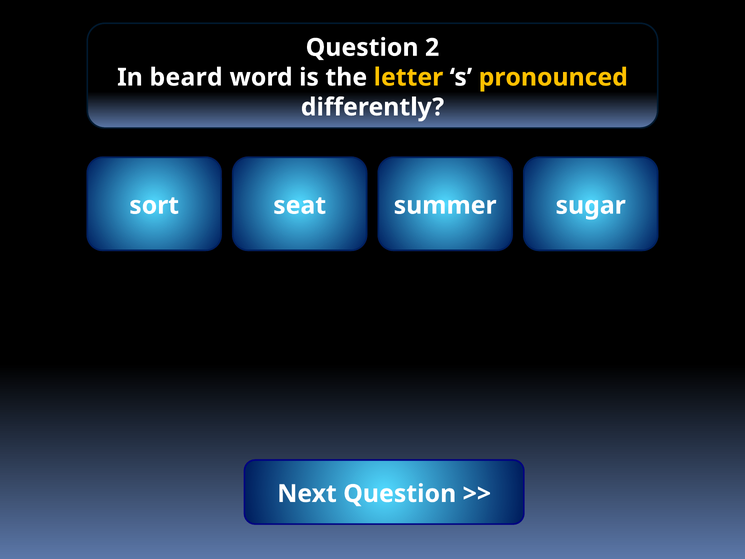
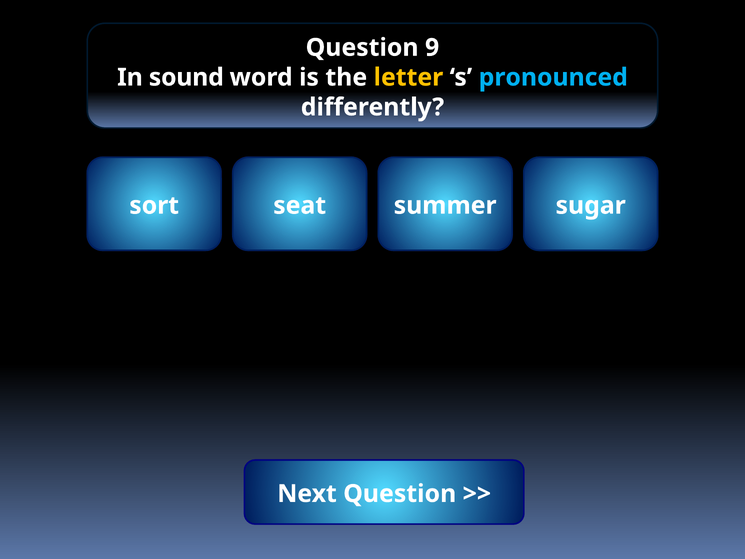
2: 2 -> 9 (432, 48)
beard: beard -> sound (186, 77)
pronounced colour: yellow -> light blue (553, 77)
